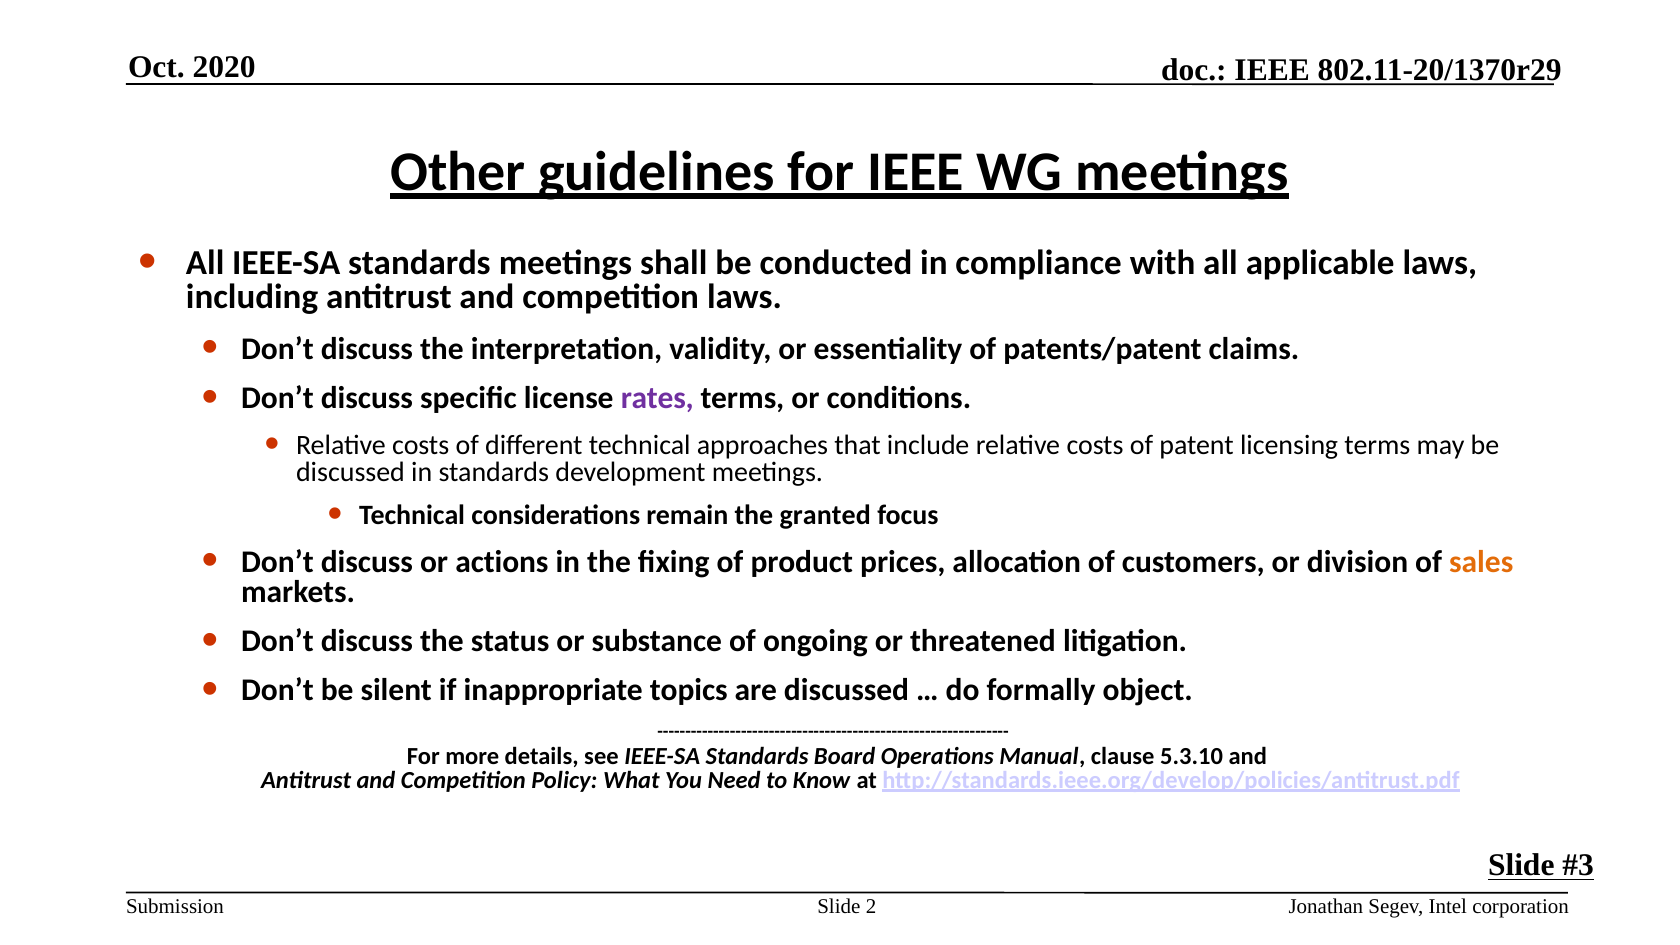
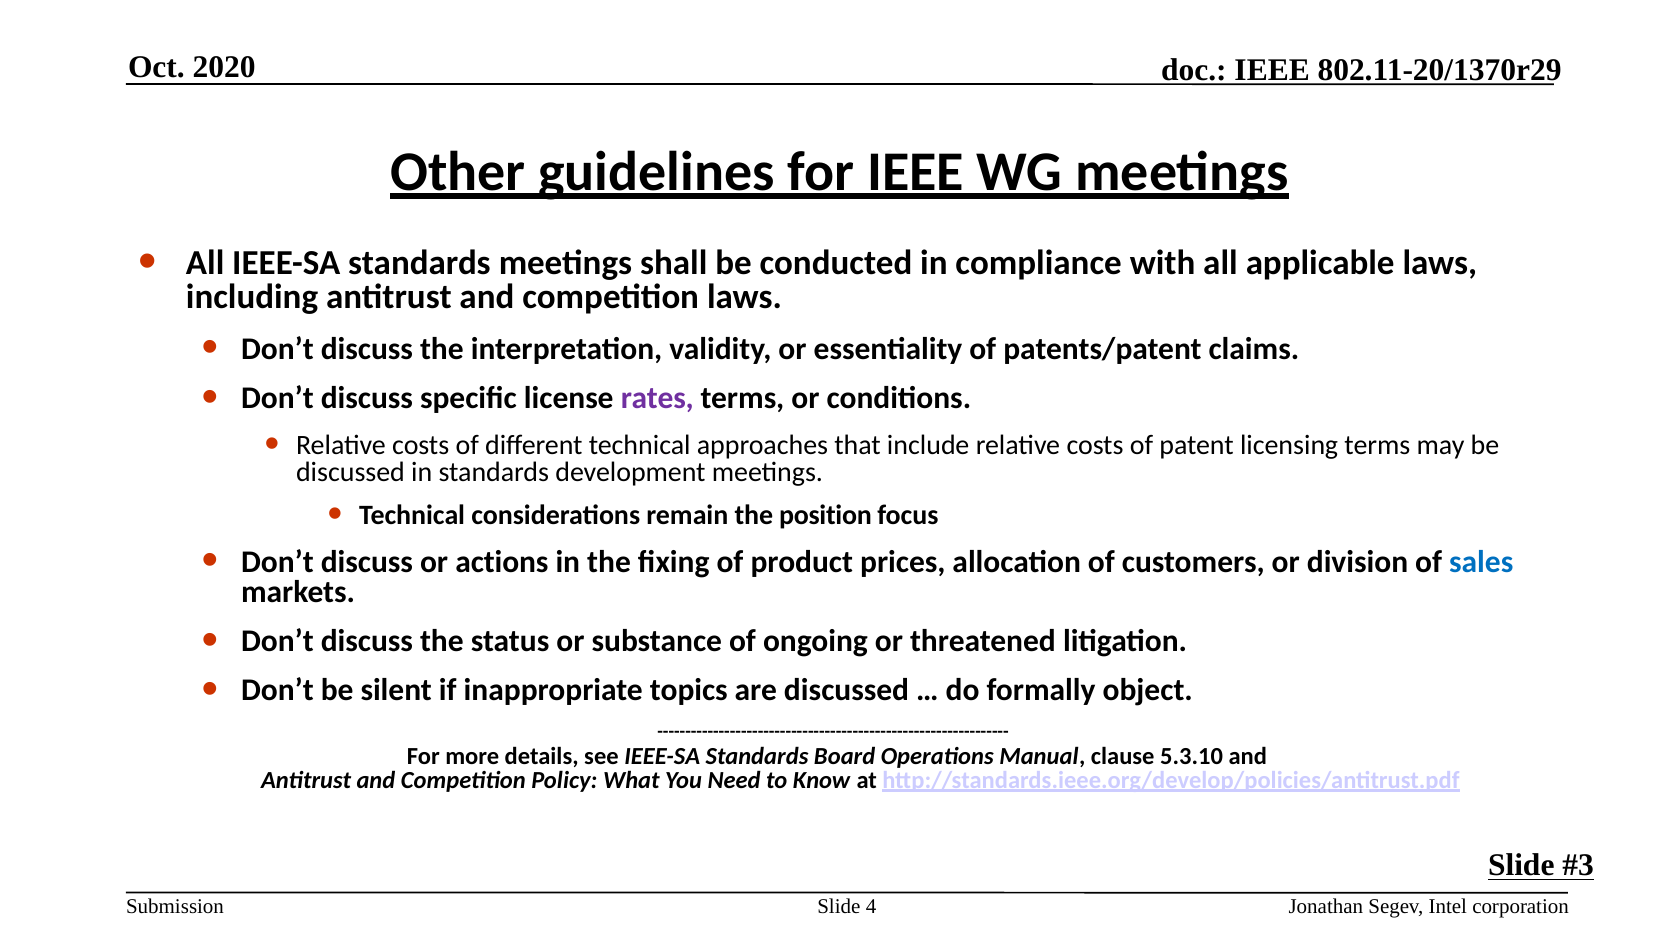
granted: granted -> position (825, 516)
sales colour: orange -> blue (1481, 562)
2: 2 -> 4 (871, 906)
